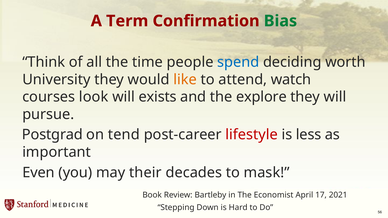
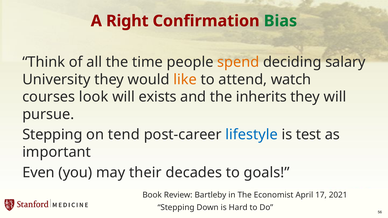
Term: Term -> Right (127, 21)
spend colour: blue -> orange (238, 62)
worth: worth -> salary (345, 62)
explore: explore -> inherits (261, 97)
Postgrad: Postgrad -> Stepping (52, 135)
lifestyle colour: red -> blue (252, 135)
less: less -> test (309, 135)
mask: mask -> goals (267, 173)
